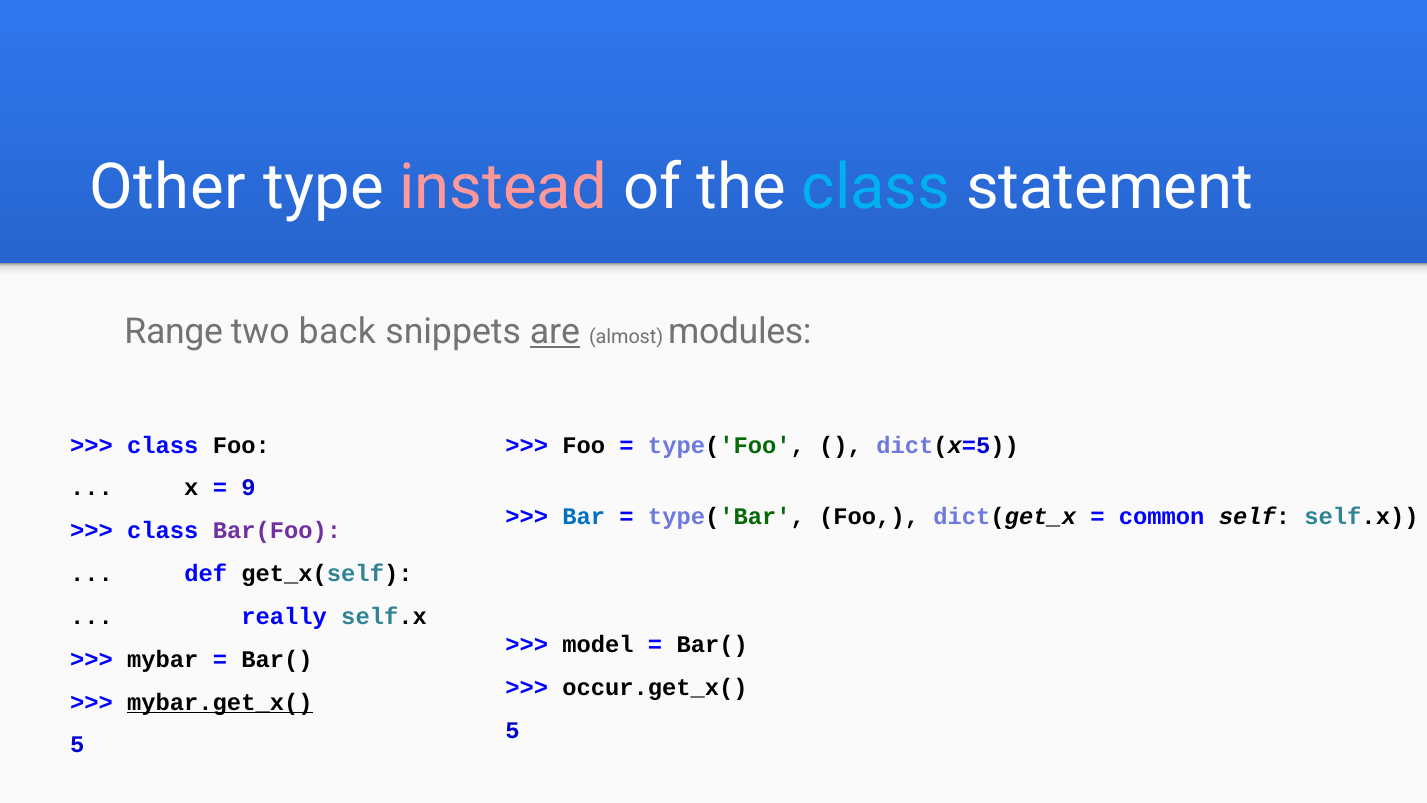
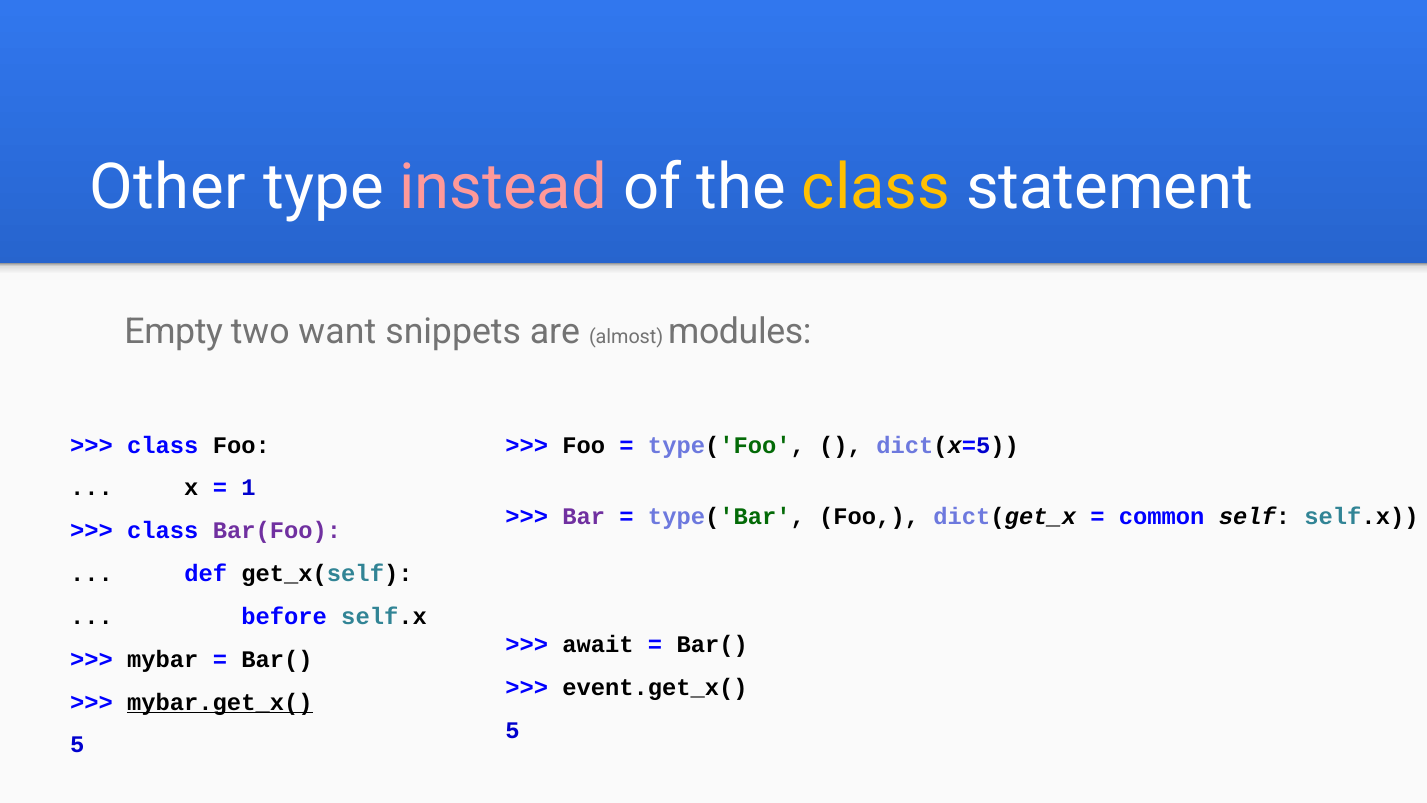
class colour: light blue -> yellow (876, 187)
Range: Range -> Empty (174, 331)
back: back -> want (337, 331)
are underline: present -> none (555, 331)
9: 9 -> 1 (248, 488)
Bar colour: blue -> purple (584, 516)
really: really -> before (284, 616)
model: model -> await (598, 645)
occur.get_x(: occur.get_x( -> event.get_x( (655, 688)
